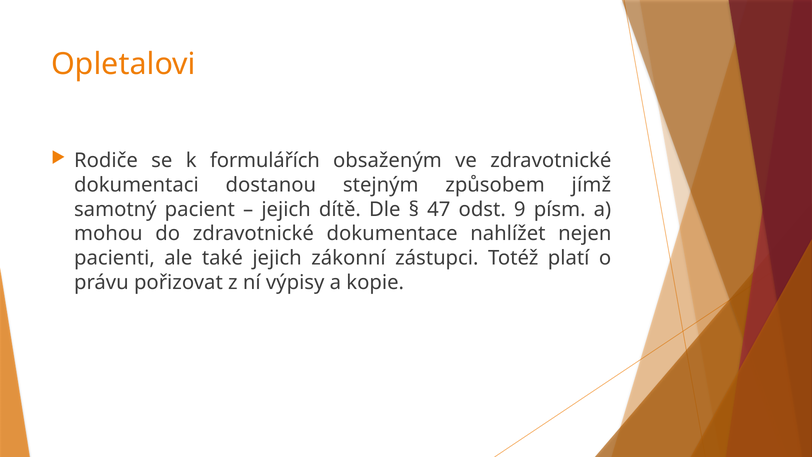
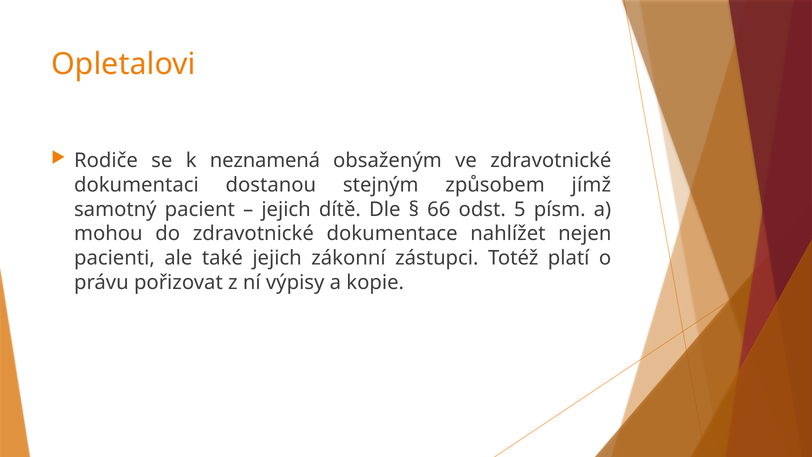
formulářích: formulářích -> neznamená (265, 161)
47: 47 -> 66 (439, 209)
9: 9 -> 5 (520, 209)
